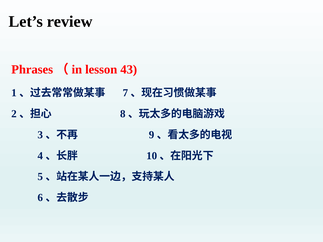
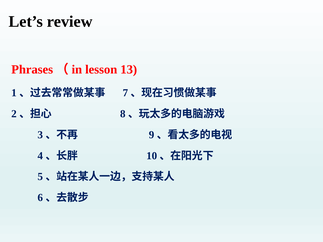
43: 43 -> 13 (129, 70)
